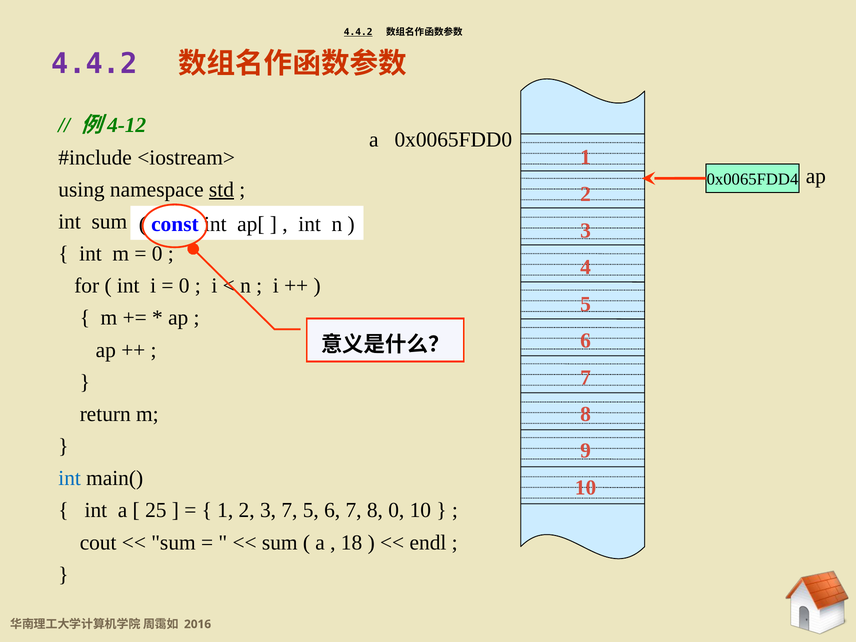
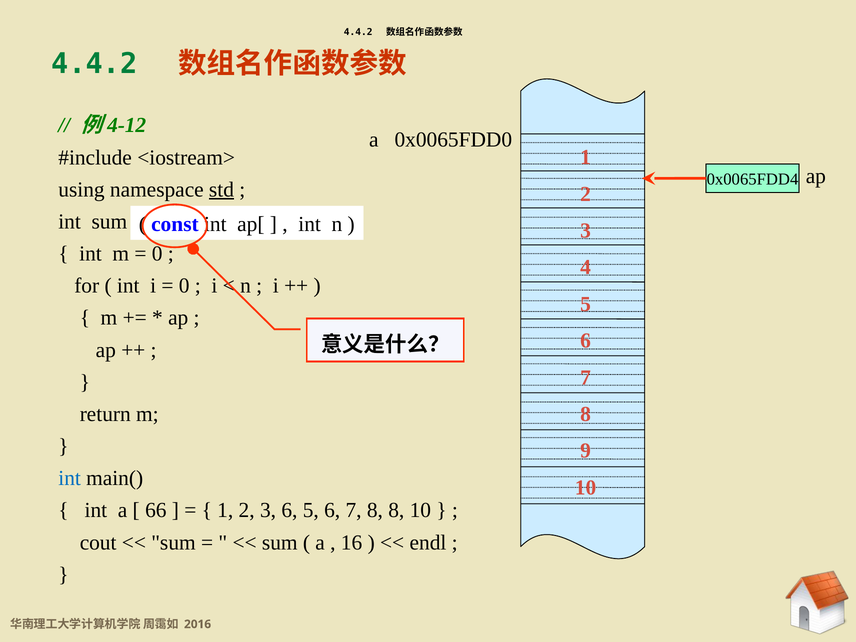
4.4.2 underline: present -> none (358, 32)
4.4.2 colour: purple -> green (94, 64)
25: 25 -> 66 (156, 510)
3 7: 7 -> 6 (289, 510)
8 0: 0 -> 8 (396, 510)
18: 18 -> 16 (352, 542)
